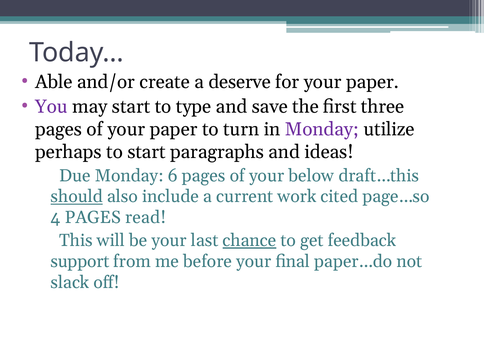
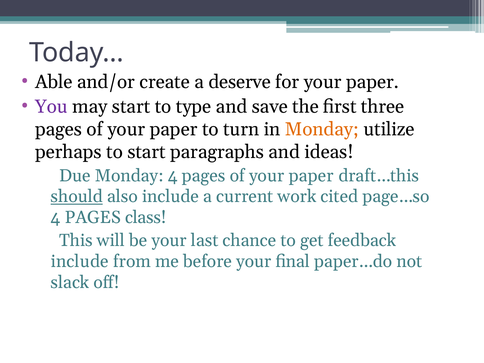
Monday colour: purple -> orange (322, 129)
Monday 6: 6 -> 4 (173, 176)
below: below -> paper (311, 176)
read: read -> class (146, 218)
chance underline: present -> none (249, 241)
support: support -> include (80, 261)
